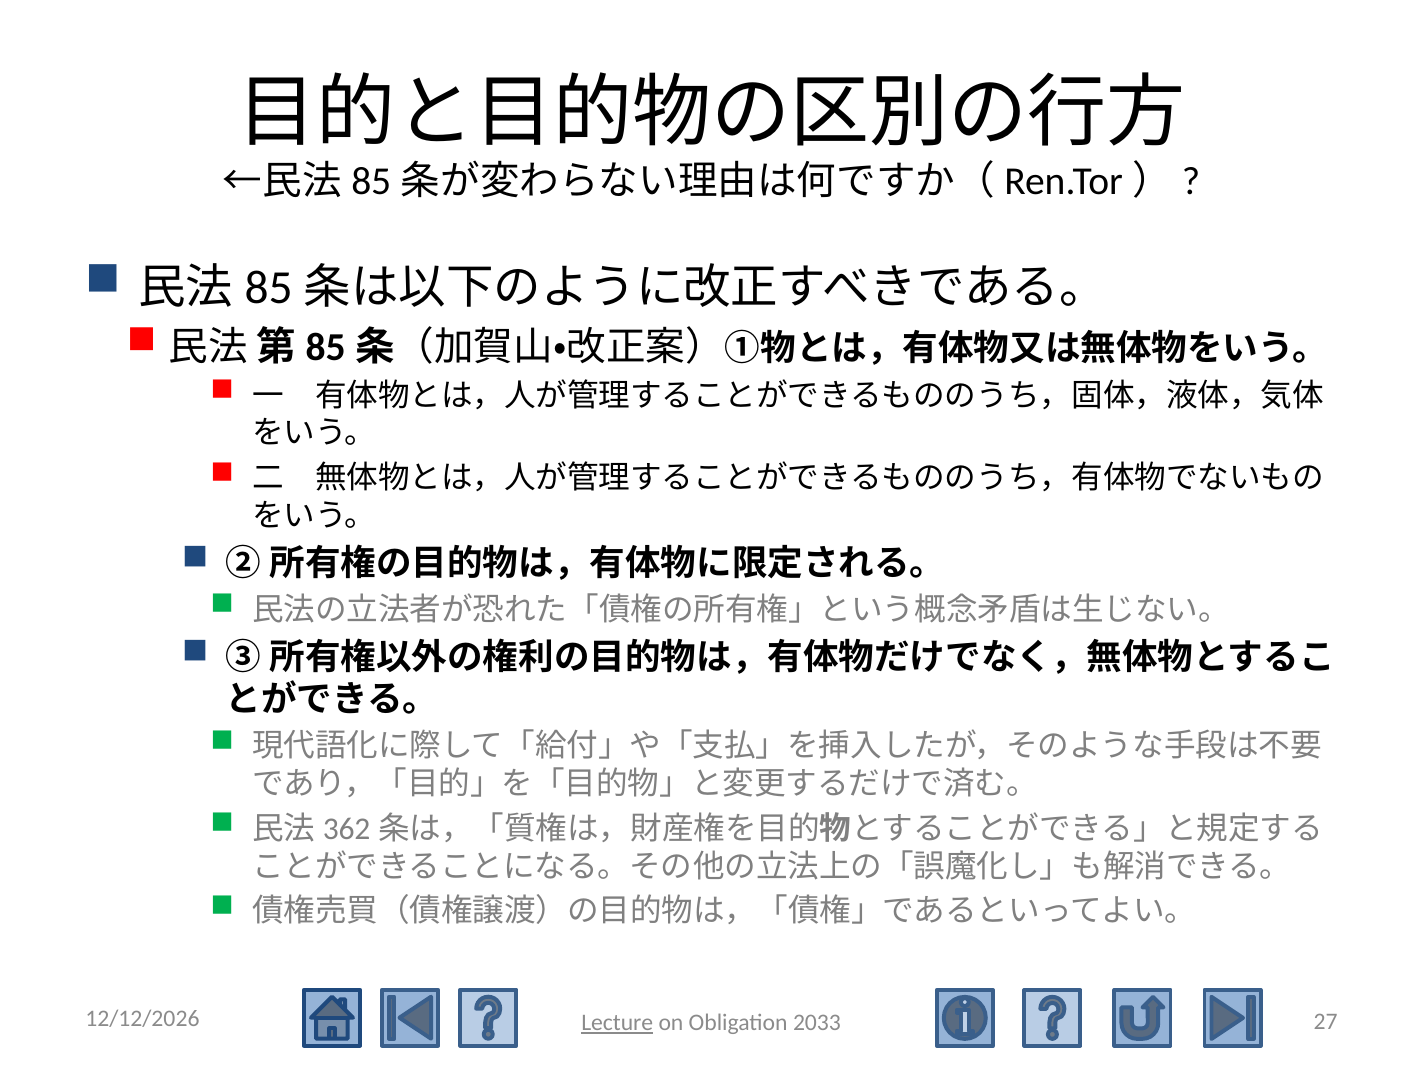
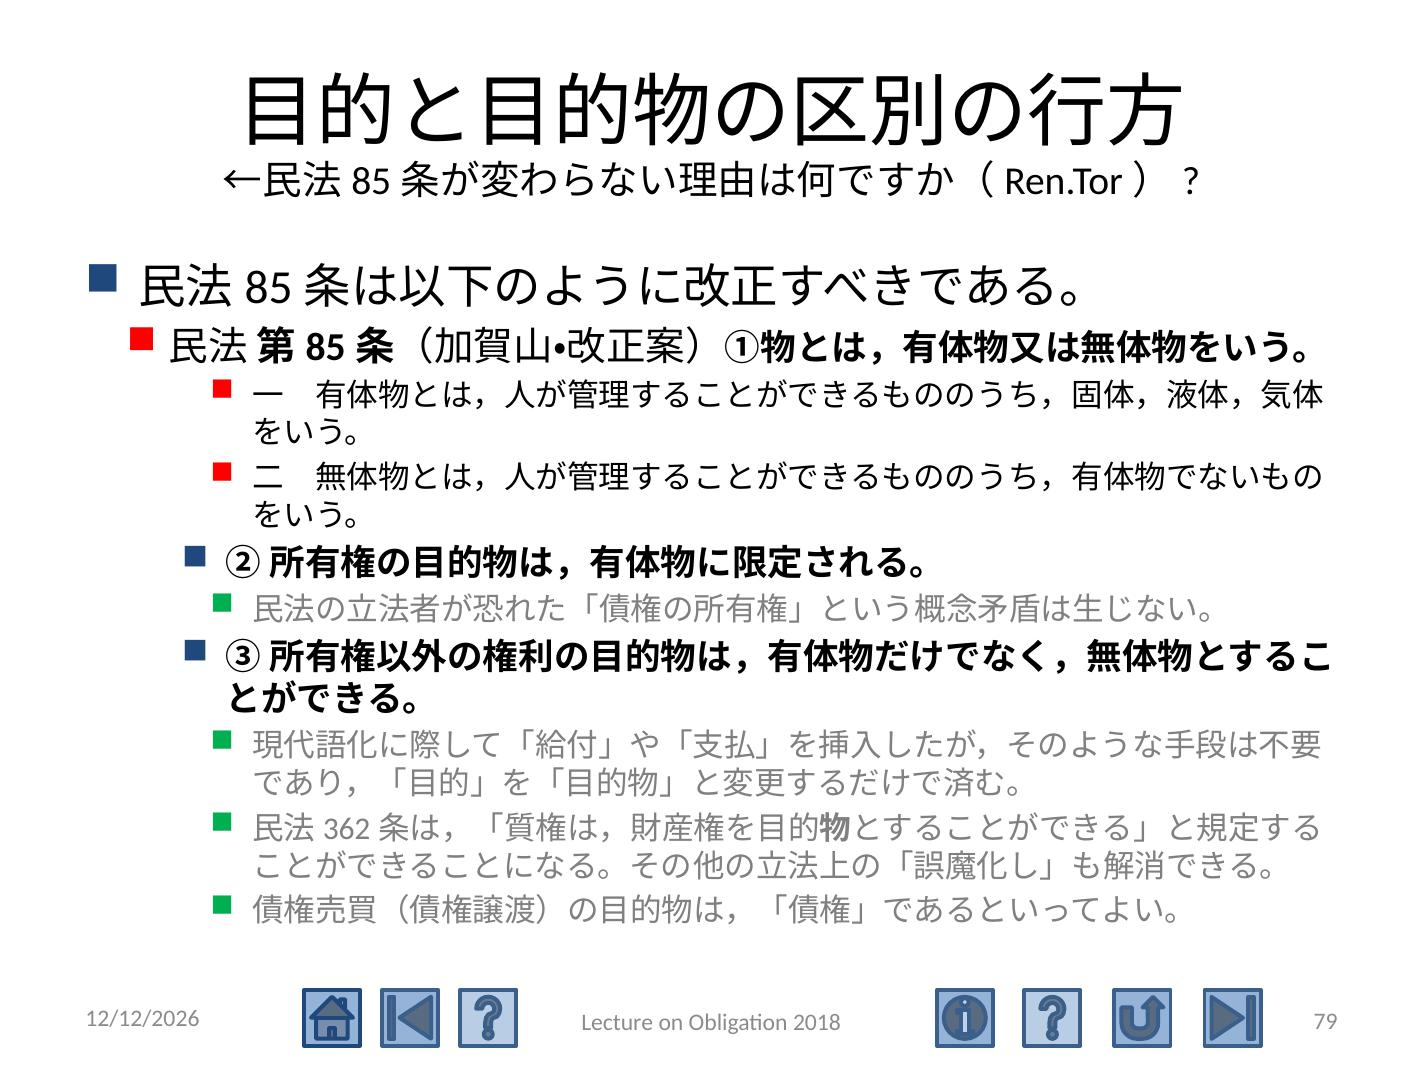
27: 27 -> 79 (1326, 1022)
Lecture underline: present -> none (617, 1023)
2033: 2033 -> 2018 (817, 1023)
